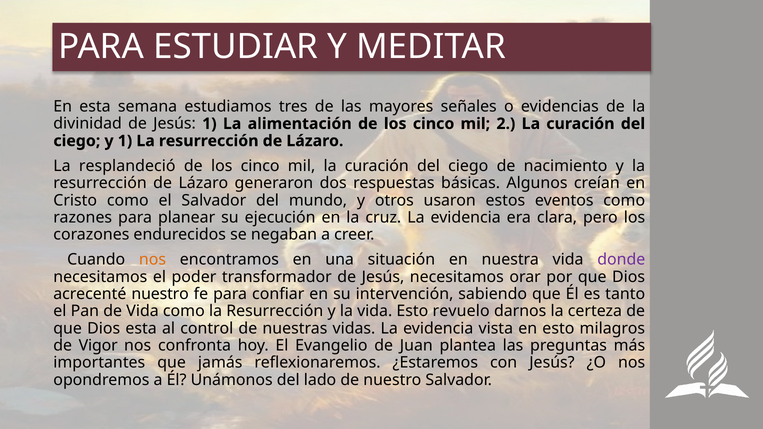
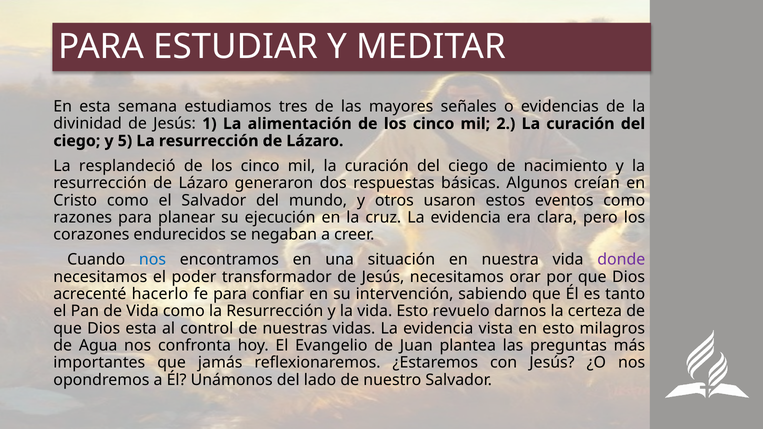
y 1: 1 -> 5 (125, 141)
nos colour: orange -> blue (153, 260)
acrecenté nuestro: nuestro -> hacerlo (160, 294)
Vigor: Vigor -> Agua (98, 346)
